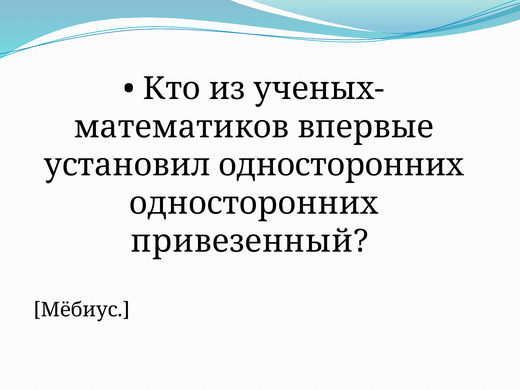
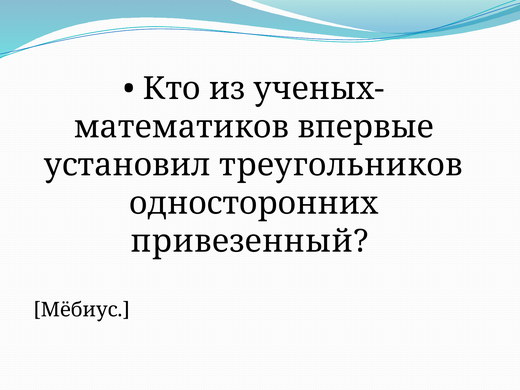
установил односторонних: односторонних -> треугольников (341, 165)
